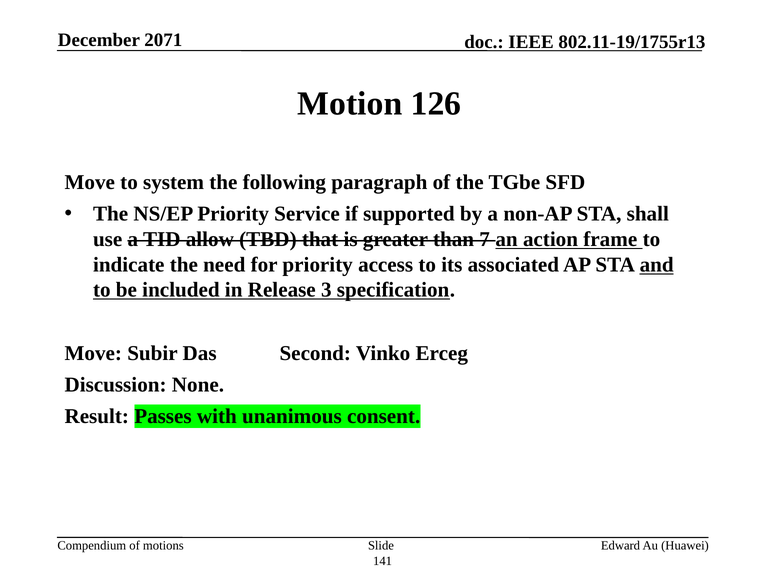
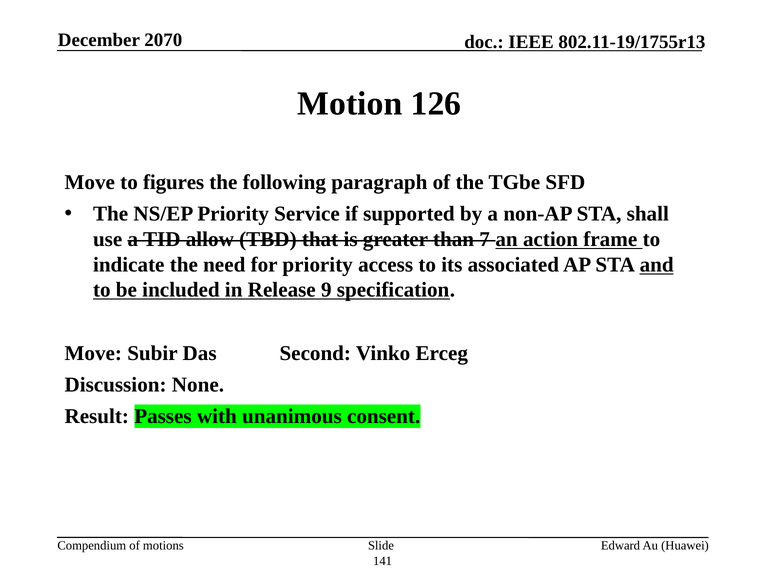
2071: 2071 -> 2070 (163, 40)
system: system -> figures (174, 182)
3: 3 -> 9 (326, 290)
